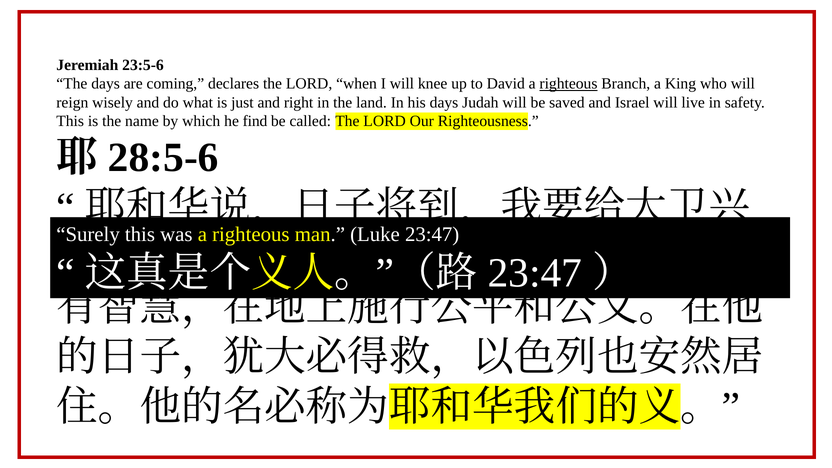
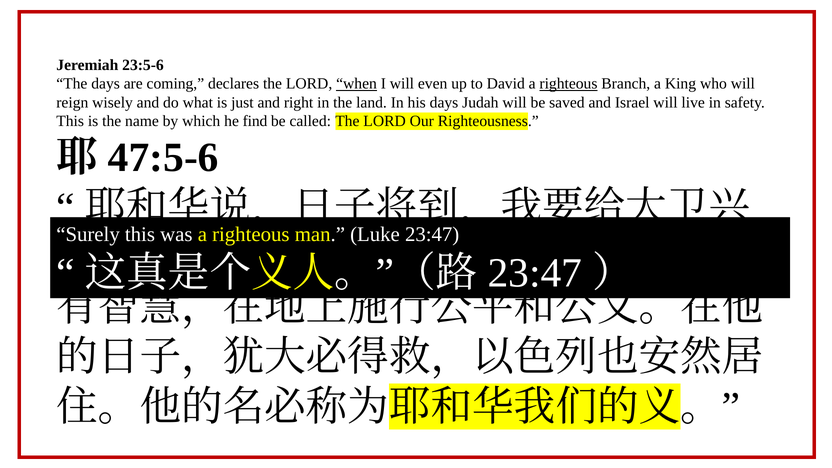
when underline: none -> present (357, 84)
knee: knee -> even (433, 84)
28:5-6: 28:5-6 -> 47:5-6 (163, 157)
